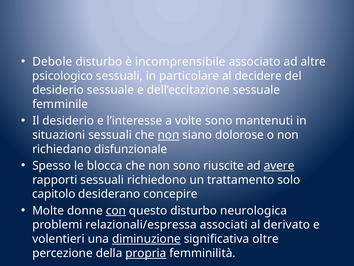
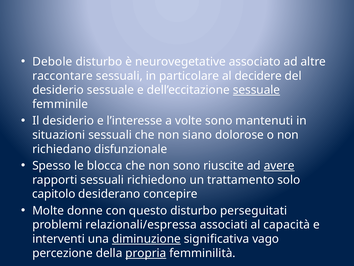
incomprensibile: incomprensibile -> neurovegetative (180, 62)
psicologico: psicologico -> raccontare (63, 76)
sessuale underline: none -> present (256, 90)
non underline: present -> none (168, 135)
con underline: present -> none (116, 210)
neurologica: neurologica -> perseguitati (254, 210)
derivato: derivato -> capacità (287, 224)
volentieri: volentieri -> interventi (59, 239)
oltre: oltre -> vago (266, 239)
